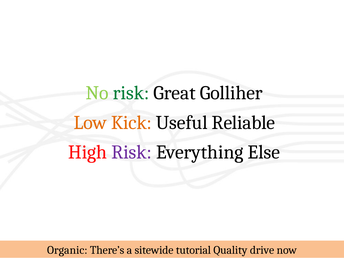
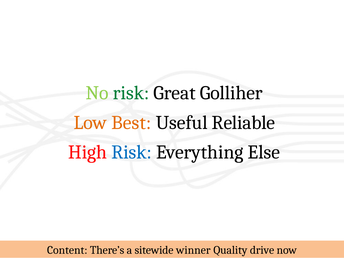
Kick: Kick -> Best (131, 123)
Risk colour: purple -> blue (132, 152)
Organic: Organic -> Content (67, 250)
tutorial: tutorial -> winner (193, 250)
